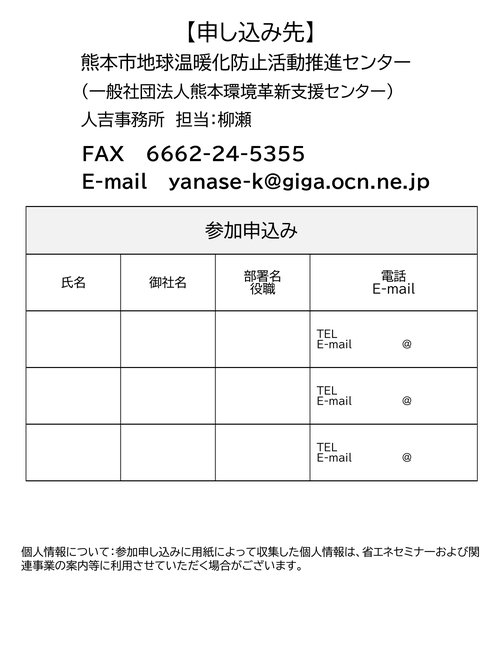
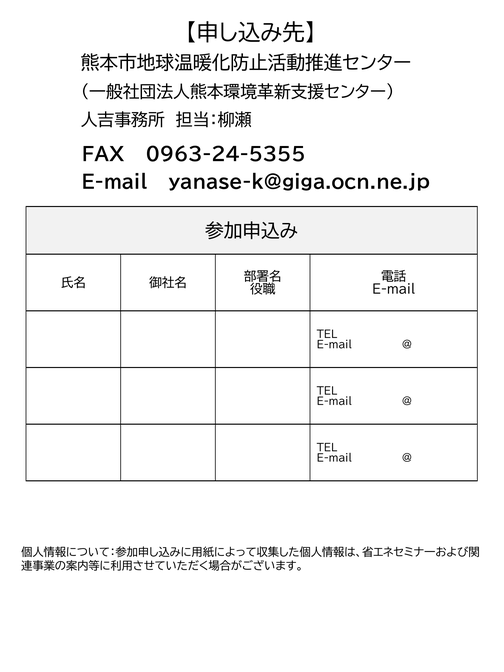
6662-24-5355: 6662-24-5355 -> 0963-24-5355 (226, 155)
